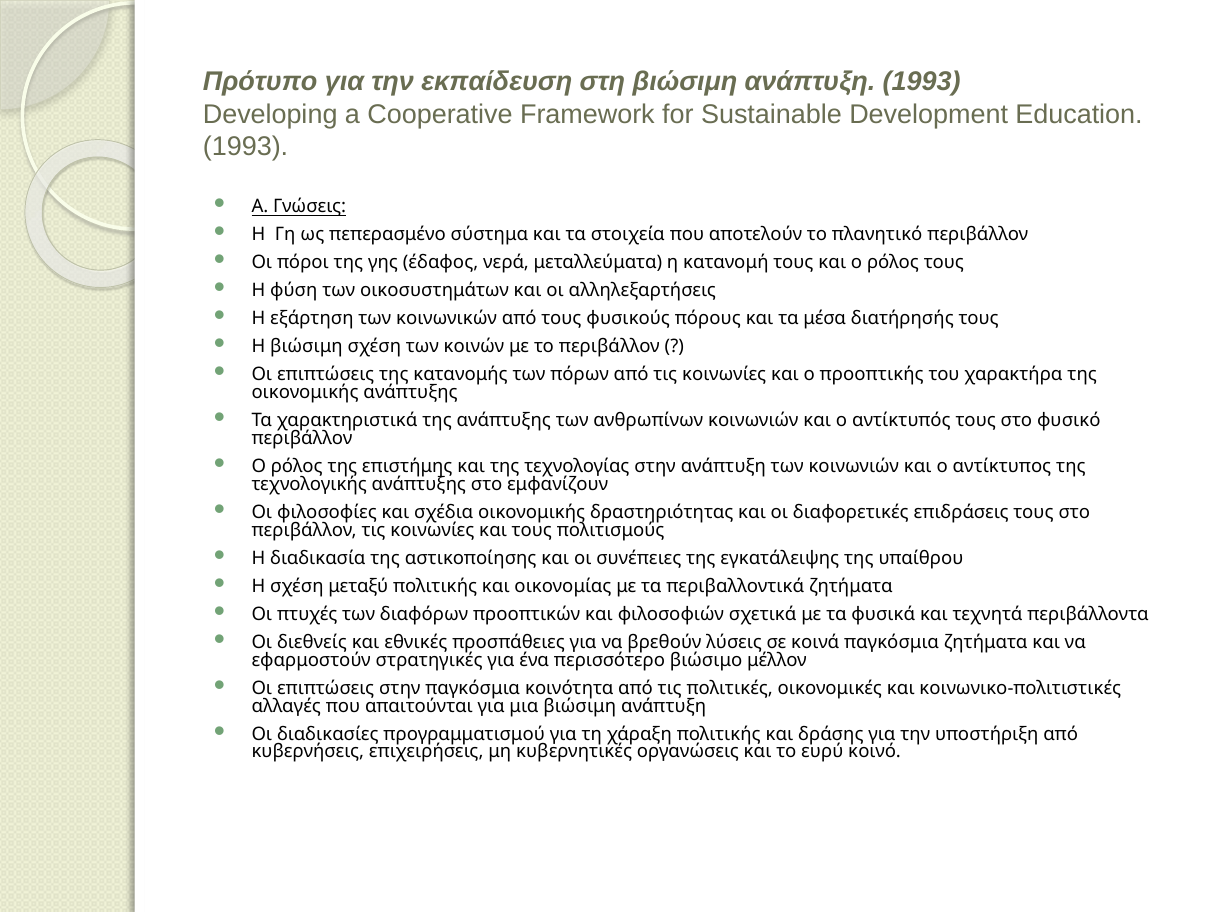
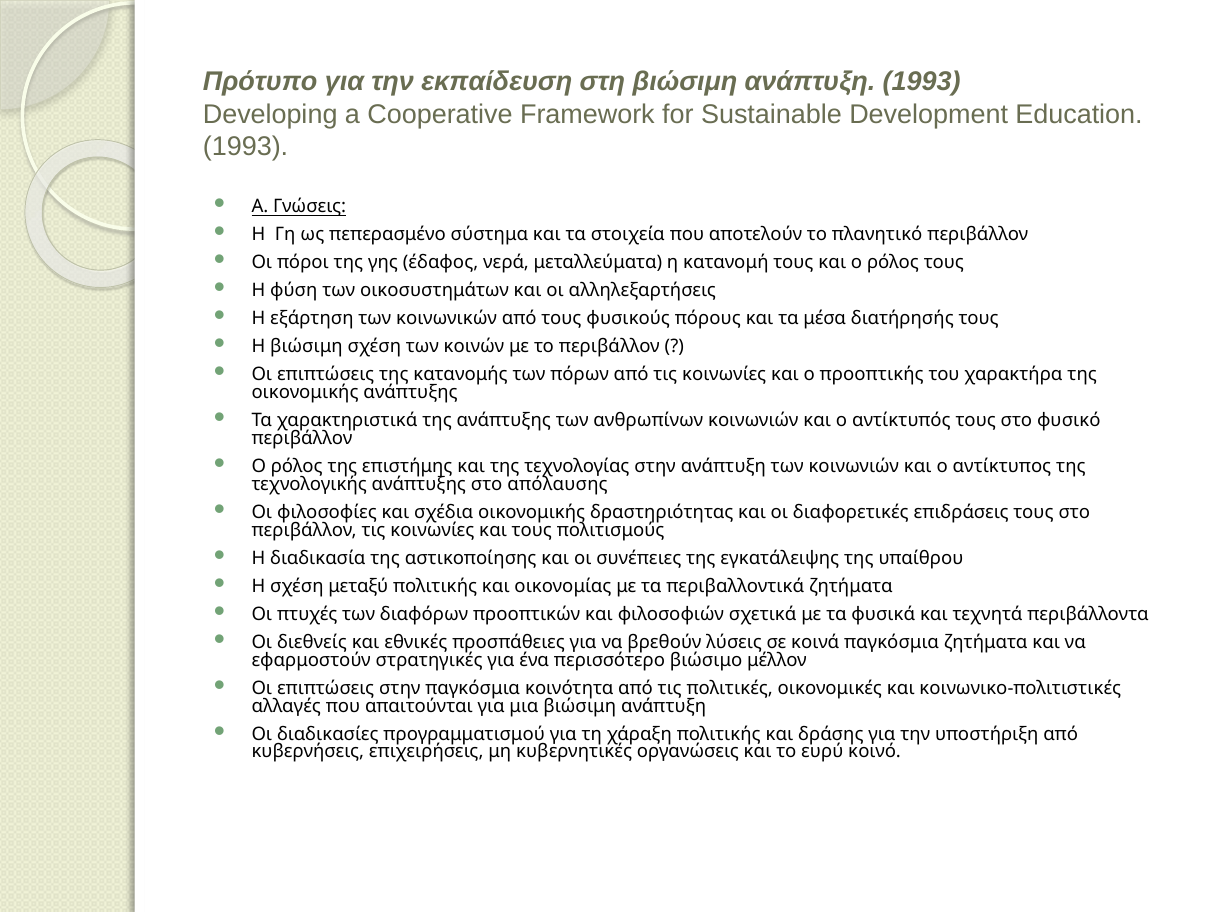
εμφανίζουν: εμφανίζουν -> απόλαυσης (558, 484)
